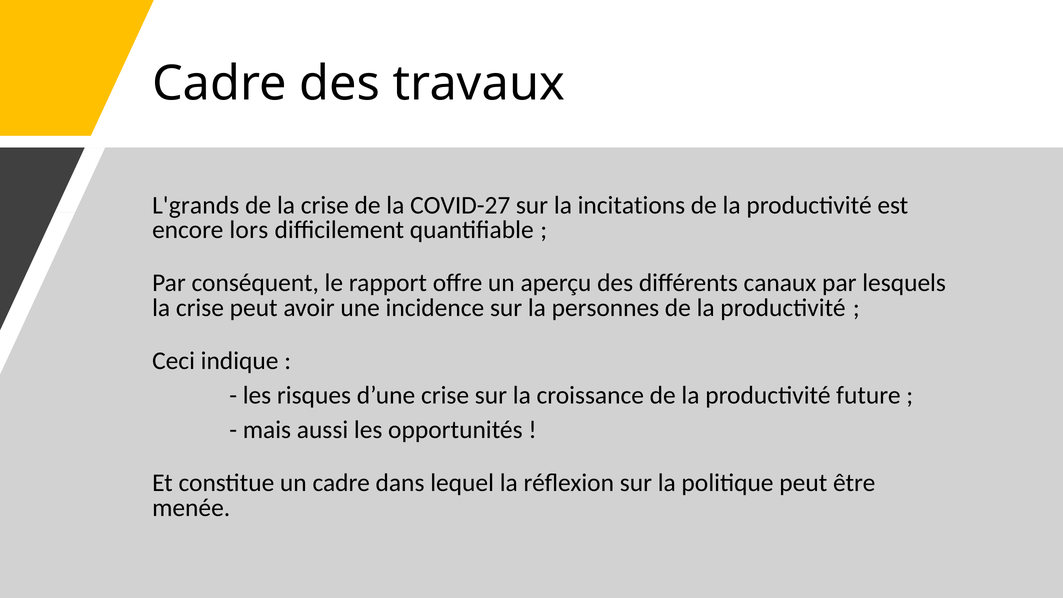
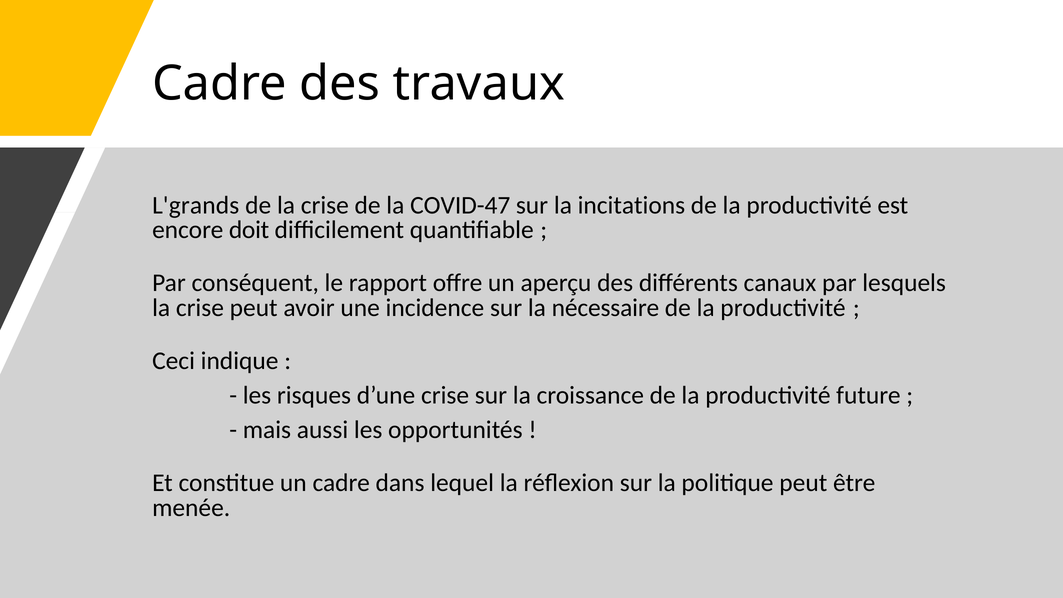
COVID-27: COVID-27 -> COVID-47 (460, 205)
lors: lors -> doit (249, 230)
personnes: personnes -> nécessaire (605, 308)
